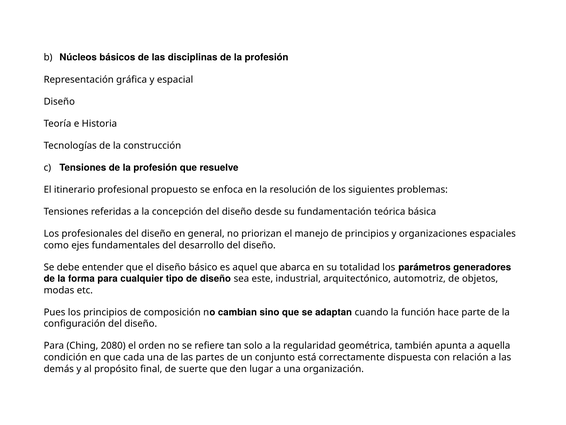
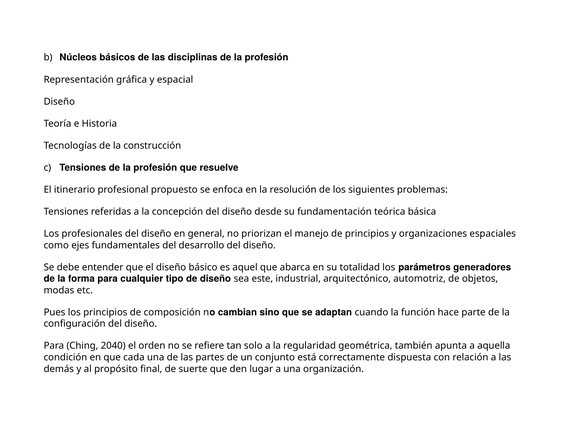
2080: 2080 -> 2040 (113, 345)
